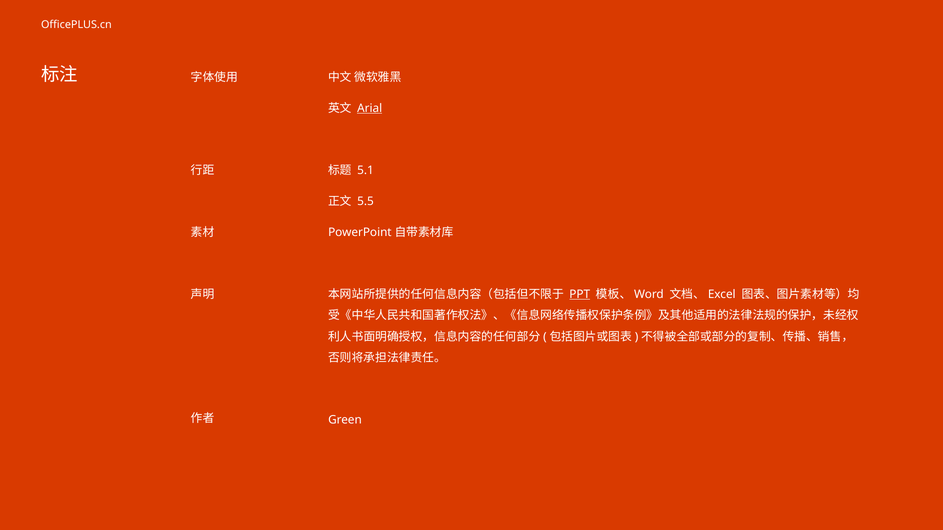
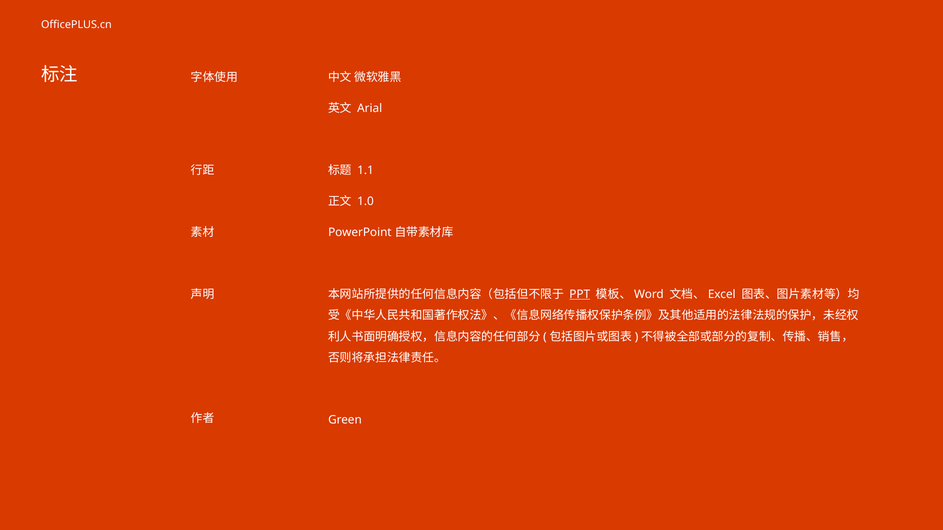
Arial underline: present -> none (370, 108)
5.1: 5.1 -> 1.1 (365, 170)
5.5: 5.5 -> 1.0 (365, 201)
